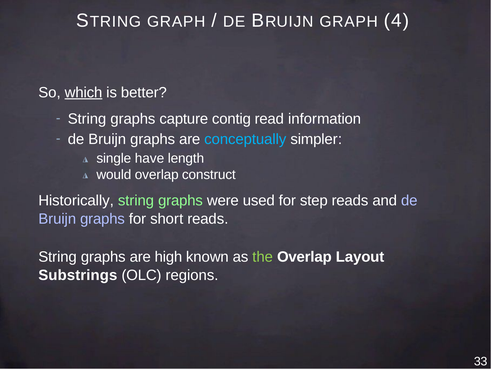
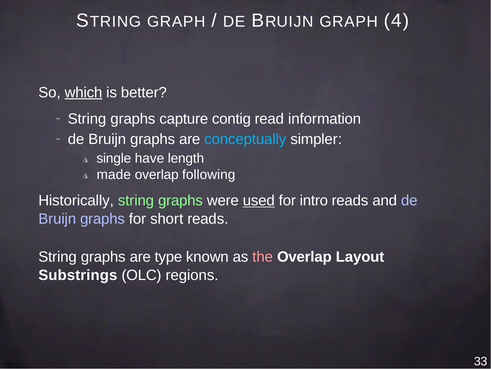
would: would -> made (114, 175)
construct: construct -> following (209, 175)
used underline: none -> present (259, 200)
step: step -> intro (314, 200)
high: high -> type (168, 257)
the colour: light green -> pink (263, 257)
